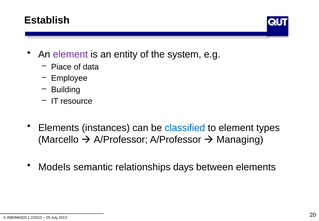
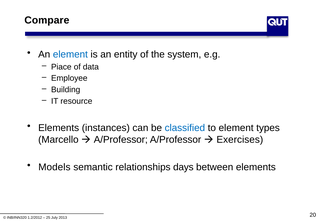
Establish: Establish -> Compare (47, 20)
element colour: purple -> blue (70, 54)
Managing: Managing -> Exercises (240, 140)
